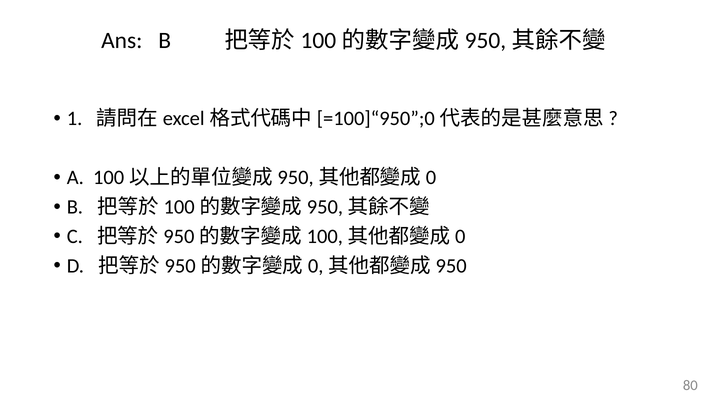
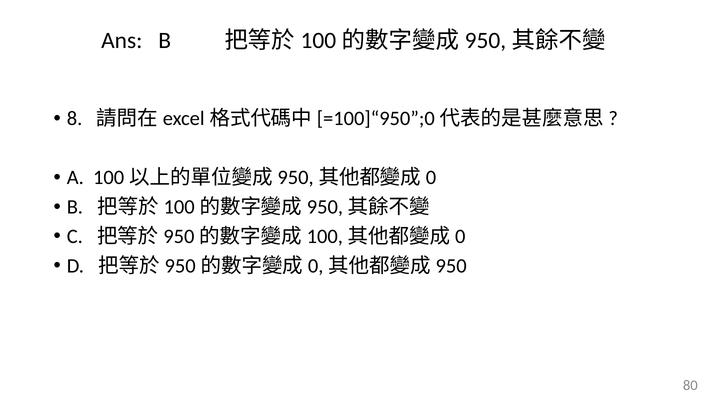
1: 1 -> 8 (75, 119)
